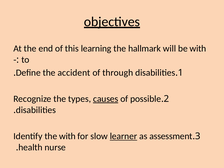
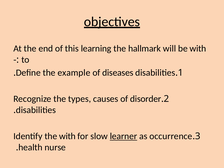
accident: accident -> example (74, 73)
through: through -> diseases (118, 73)
causes underline: present -> none (106, 99)
possible: possible -> disorder (146, 99)
assessment: assessment -> occurrence (171, 136)
